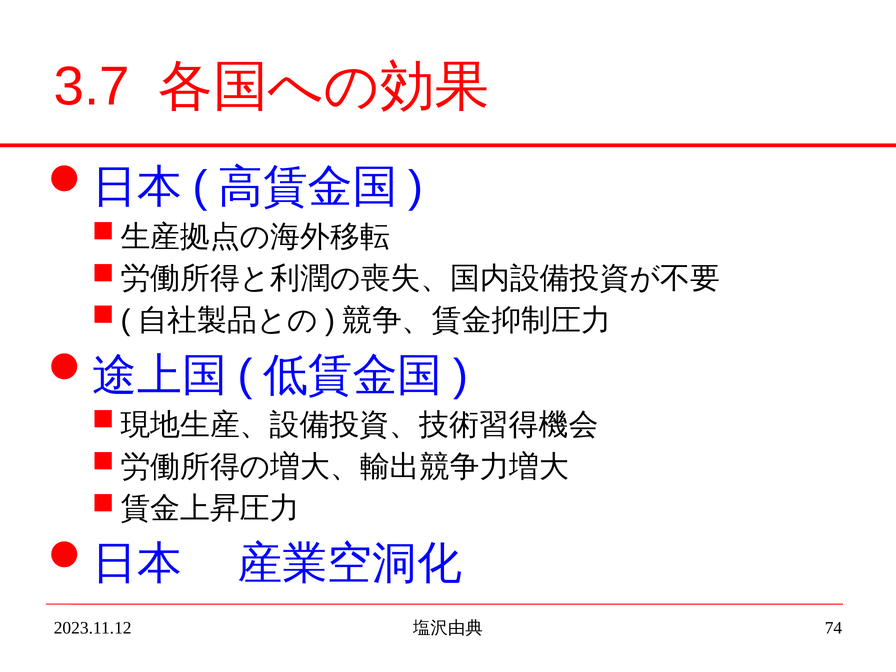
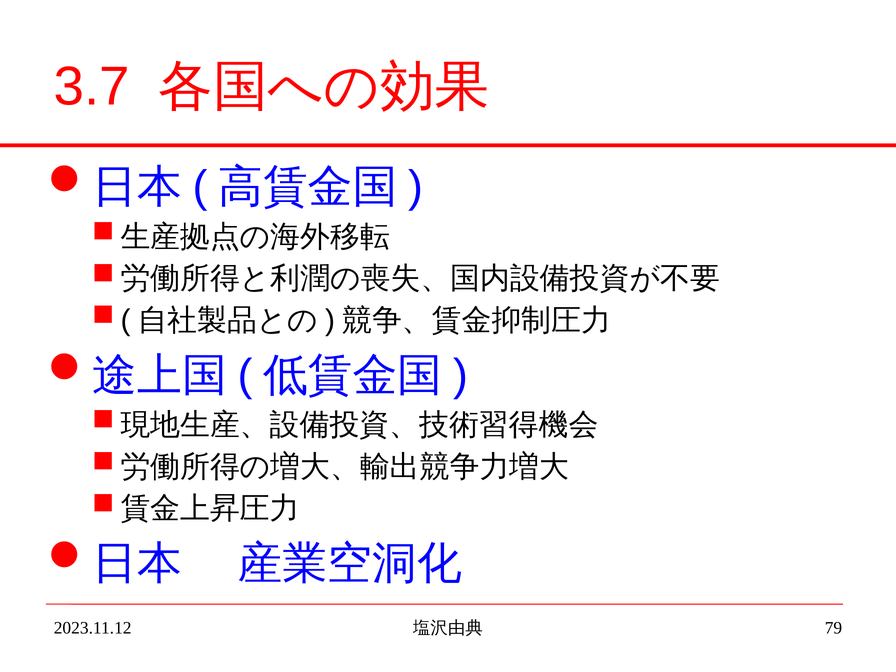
74: 74 -> 79 (833, 628)
